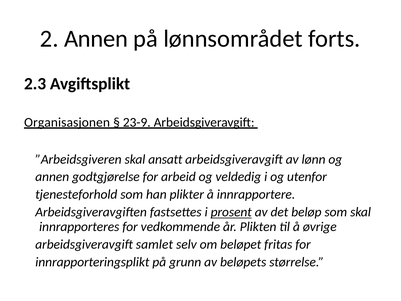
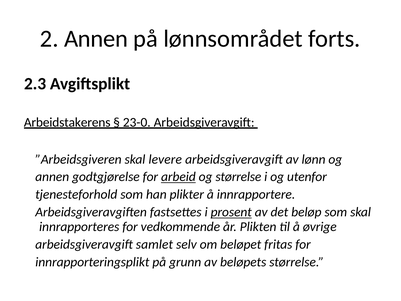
Organisasjonen: Organisasjonen -> Arbeidstakerens (67, 122)
23-9: 23-9 -> 23-0 (137, 122)
ansatt: ansatt -> levere (165, 159)
arbeid underline: none -> present (178, 177)
og veldedig: veldedig -> størrelse (238, 177)
